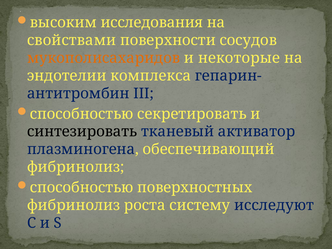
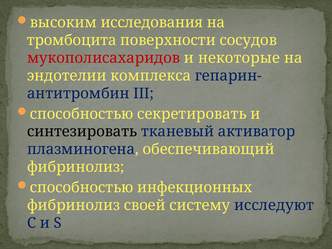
свойствами: свойствами -> тромбоцита (72, 40)
мукополисахаридов colour: orange -> red (104, 58)
поверхностных: поверхностных -> инфекционных (195, 188)
роста: роста -> своей (145, 205)
